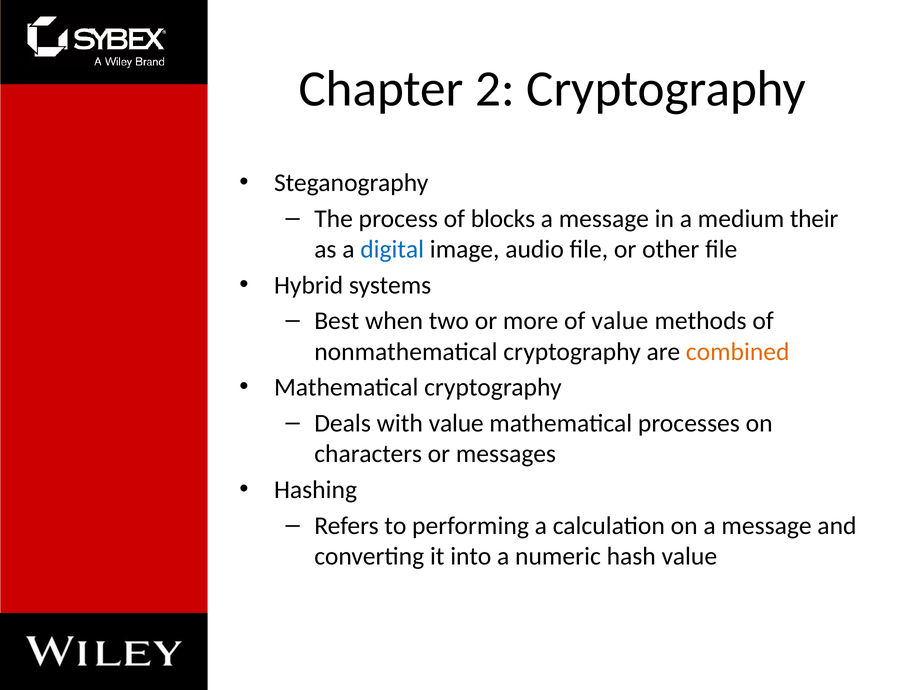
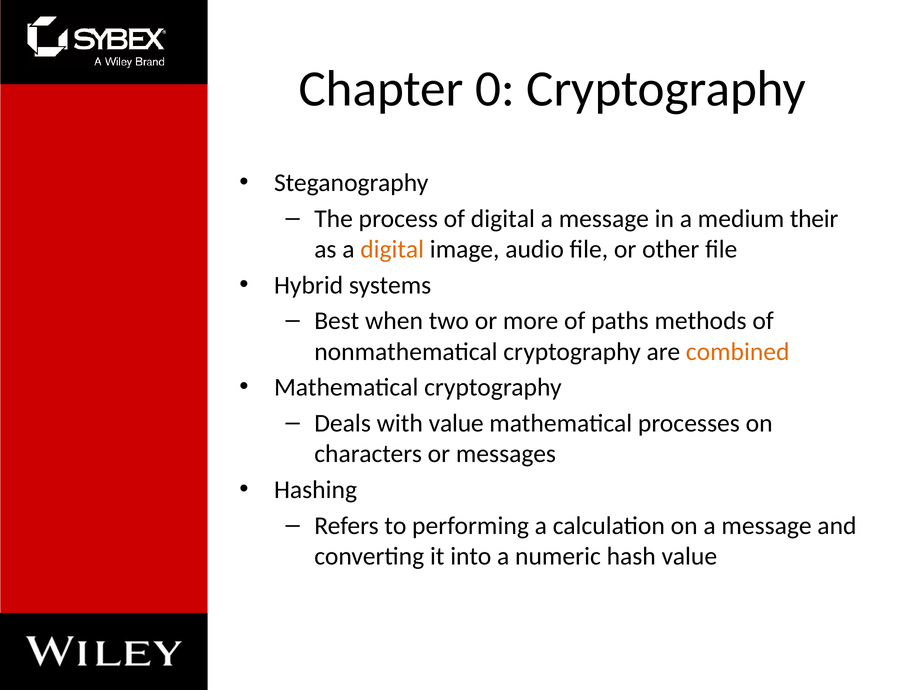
2: 2 -> 0 (495, 89)
of blocks: blocks -> digital (503, 219)
digital colour: blue -> orange (392, 250)
of value: value -> paths (620, 321)
